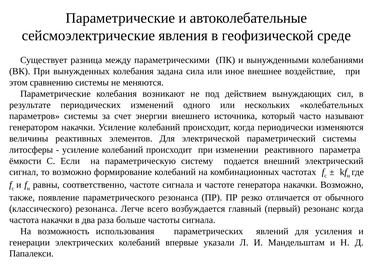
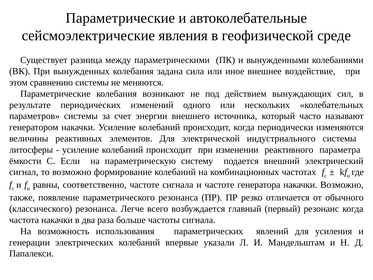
параметрический: параметрический -> индустриального (281, 138)
